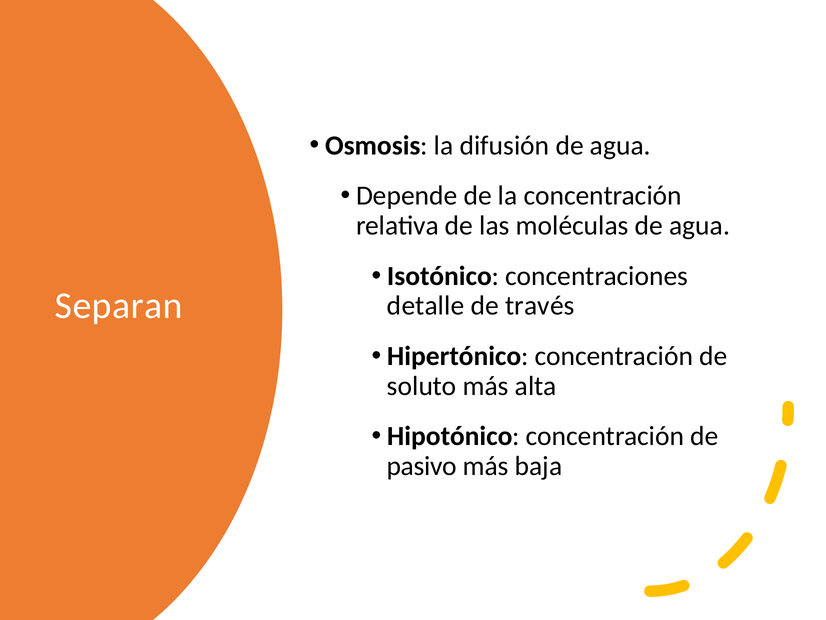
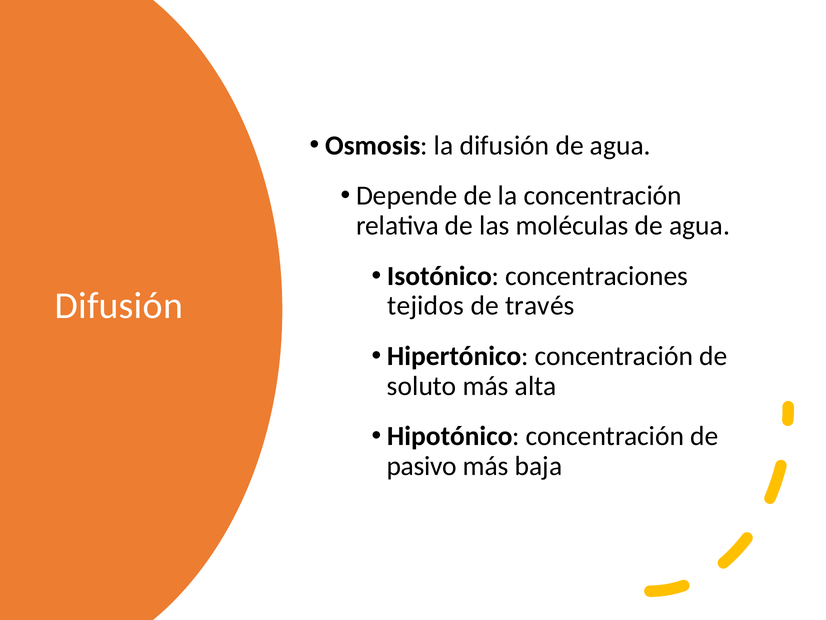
Separan: Separan -> Difusión (119, 305)
detalle: detalle -> tejidos (426, 306)
